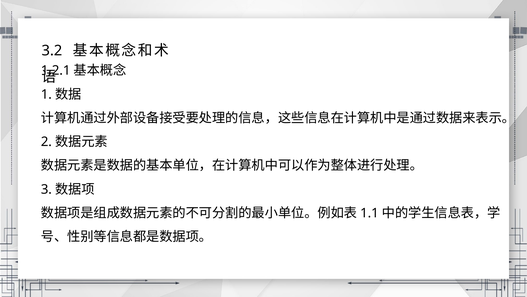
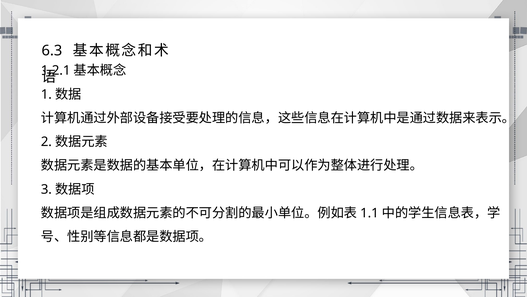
3.2: 3.2 -> 6.3 (52, 51)
